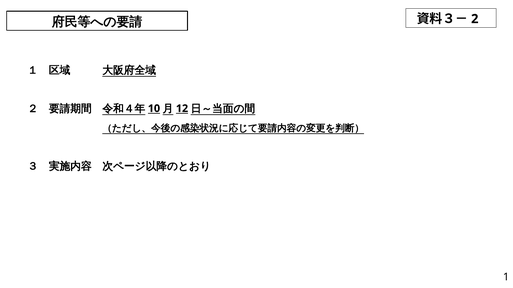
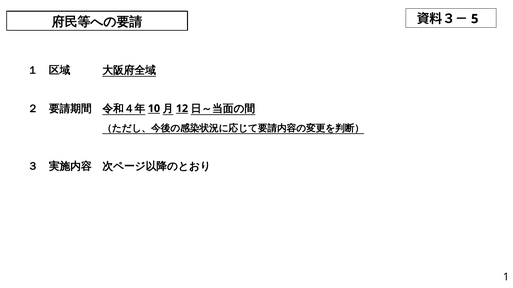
2: 2 -> 5 (475, 19)
